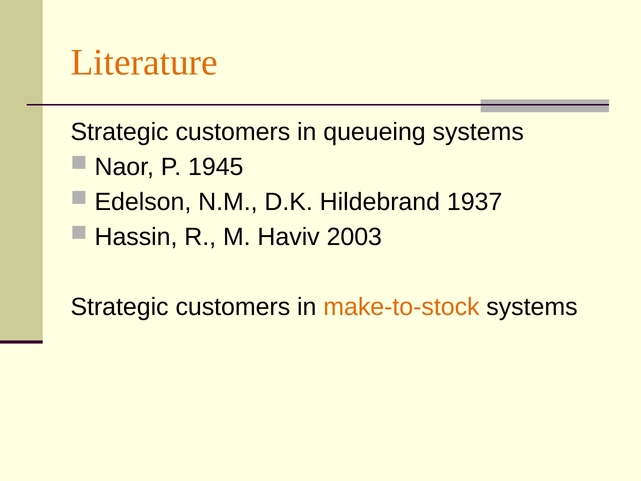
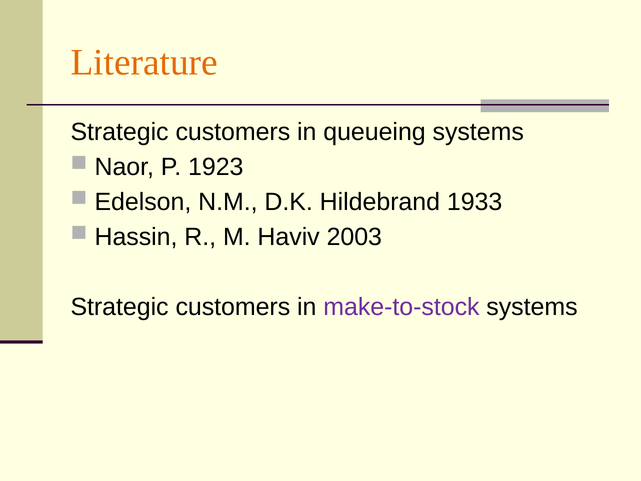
1945: 1945 -> 1923 (216, 167)
1937: 1937 -> 1933 (475, 202)
make-to-stock colour: orange -> purple (401, 307)
